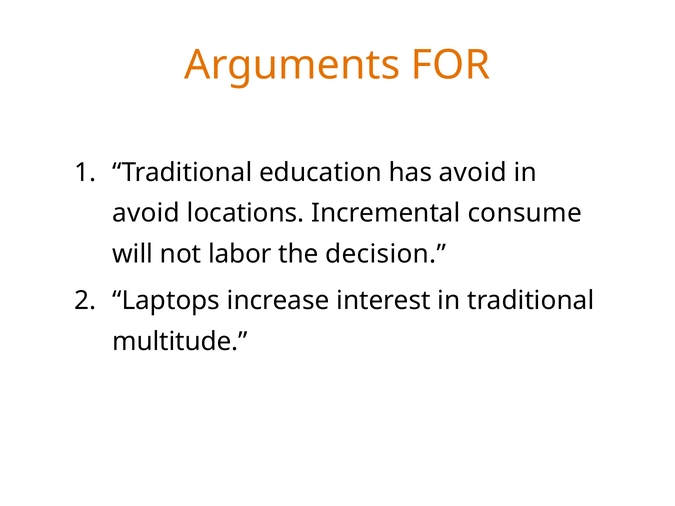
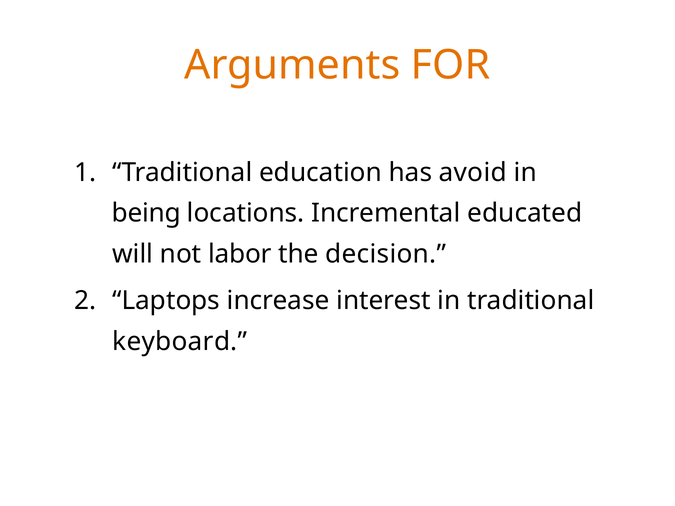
avoid: avoid -> being (146, 213)
consume: consume -> educated (525, 213)
multitude: multitude -> keyboard (180, 342)
